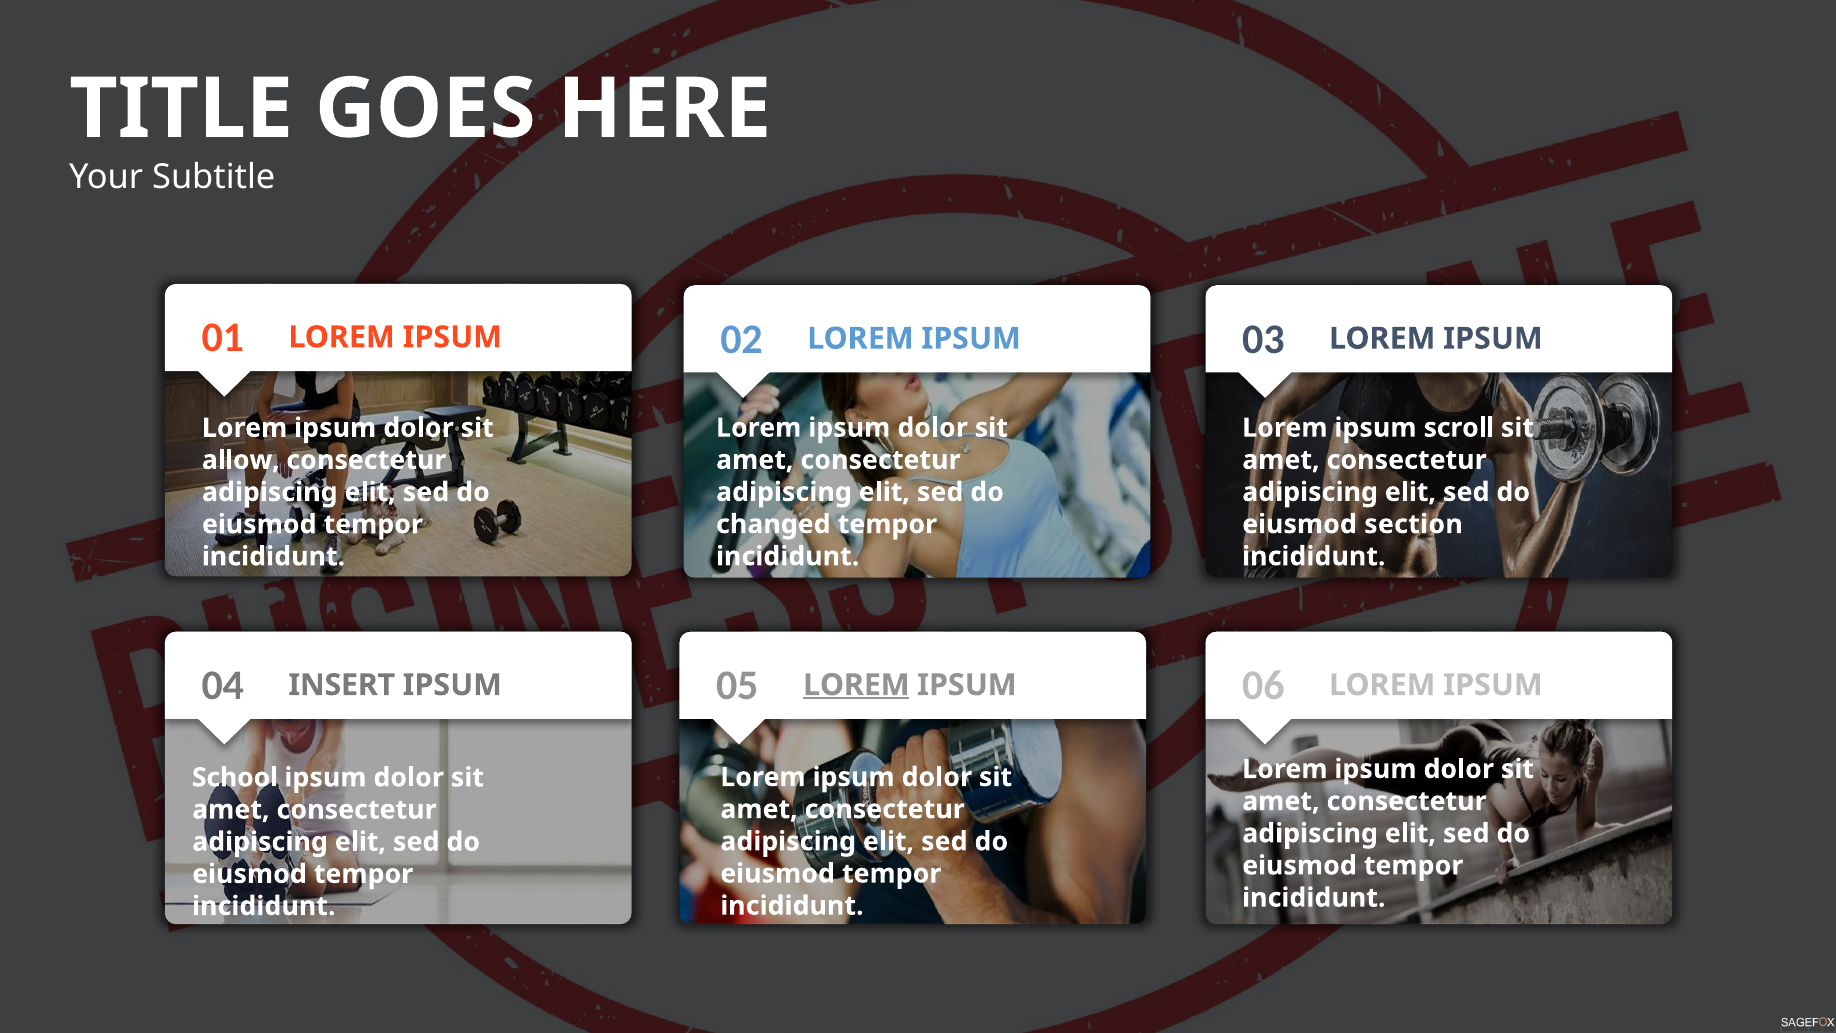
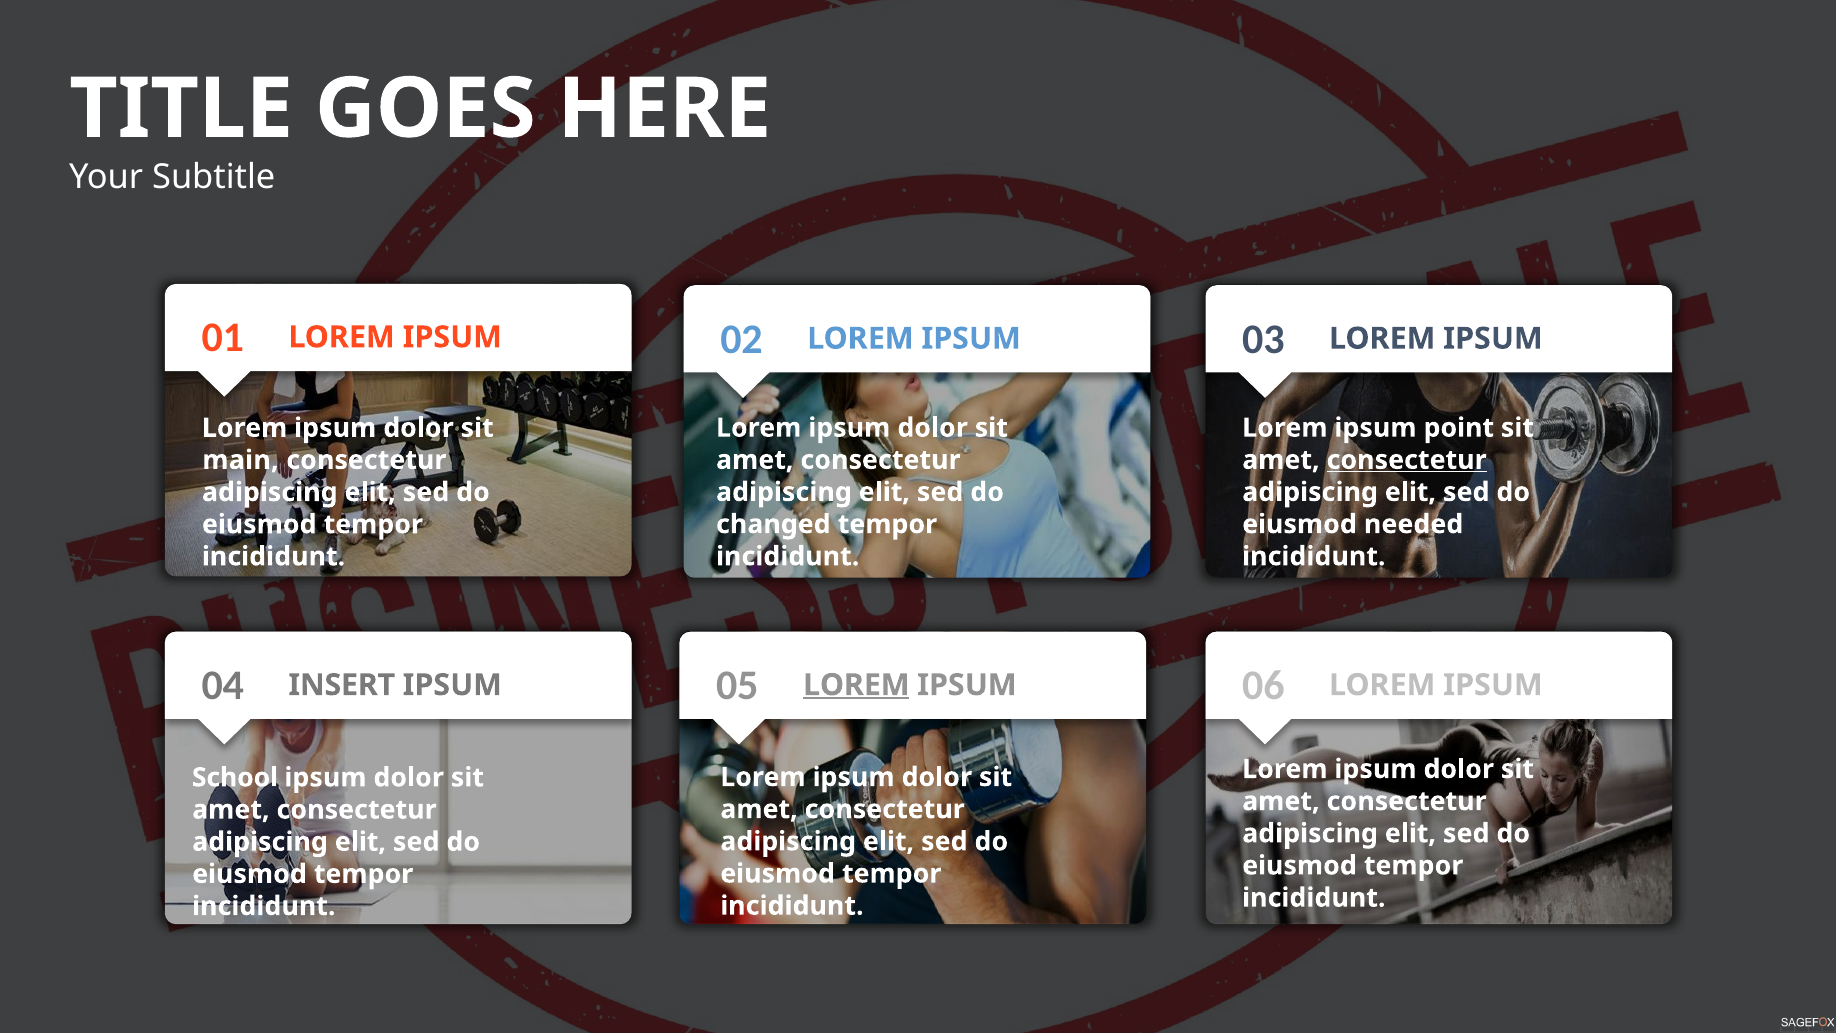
scroll: scroll -> point (1459, 428)
consectetur underline: none -> present (1407, 460)
allow: allow -> main (240, 460)
section: section -> needed (1414, 524)
